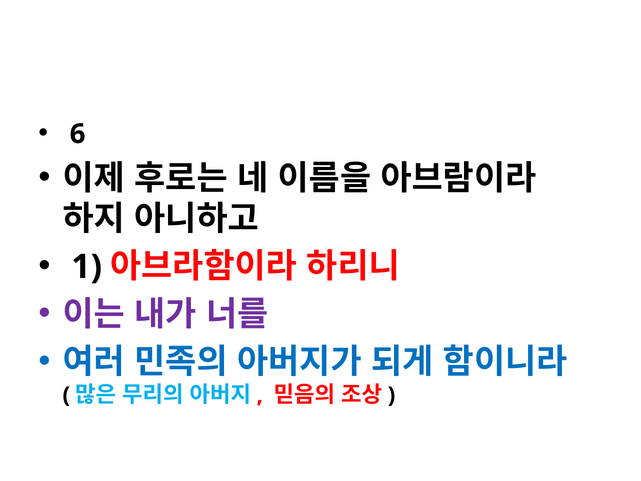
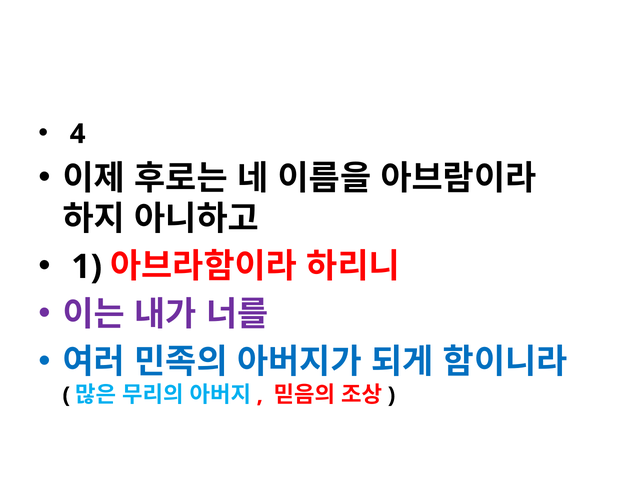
6: 6 -> 4 (78, 134)
